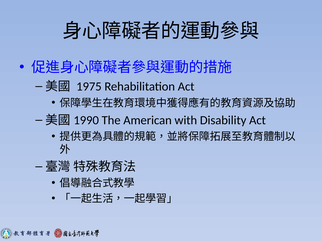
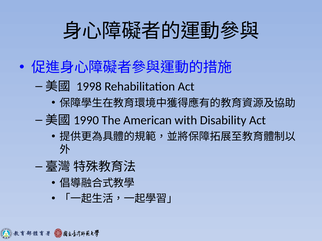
1975: 1975 -> 1998 (89, 87)
